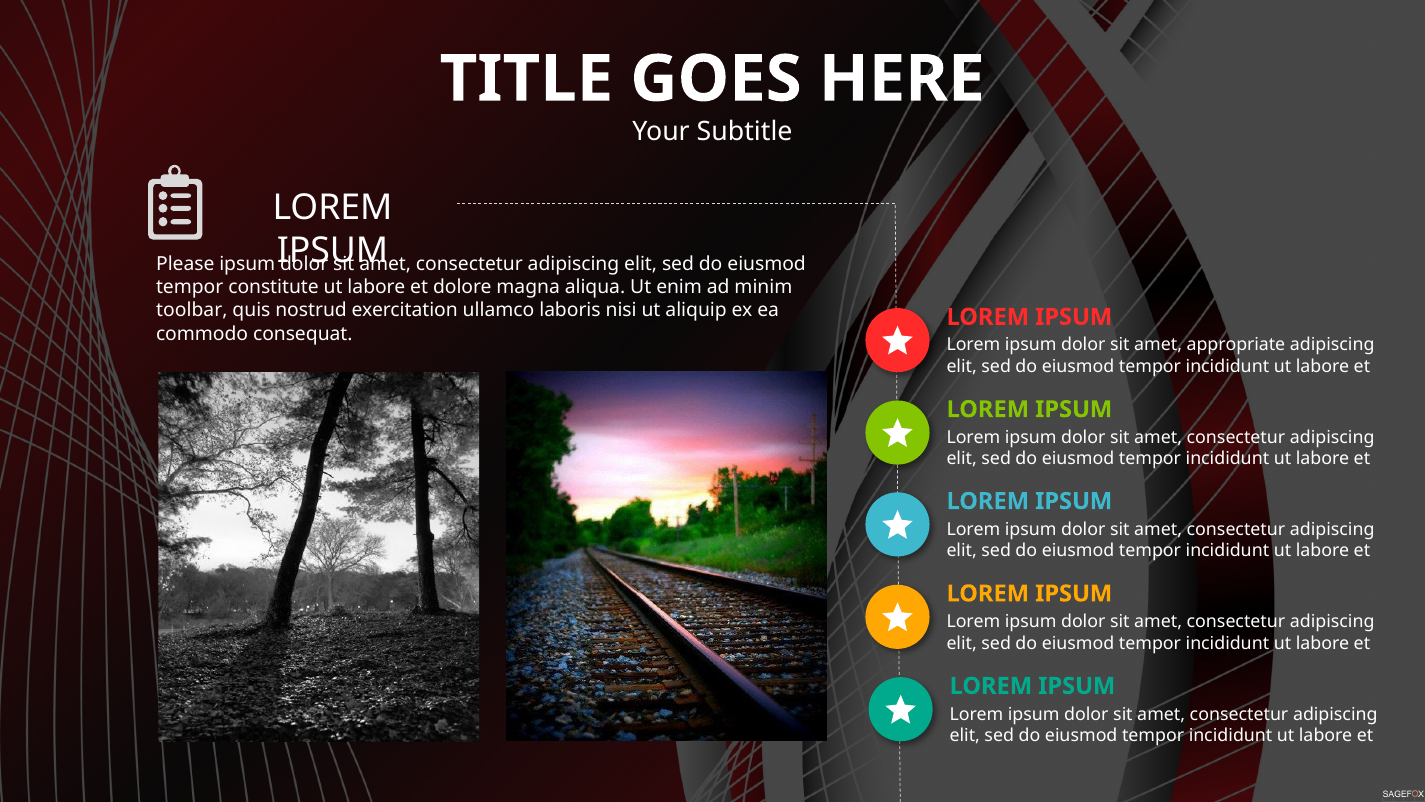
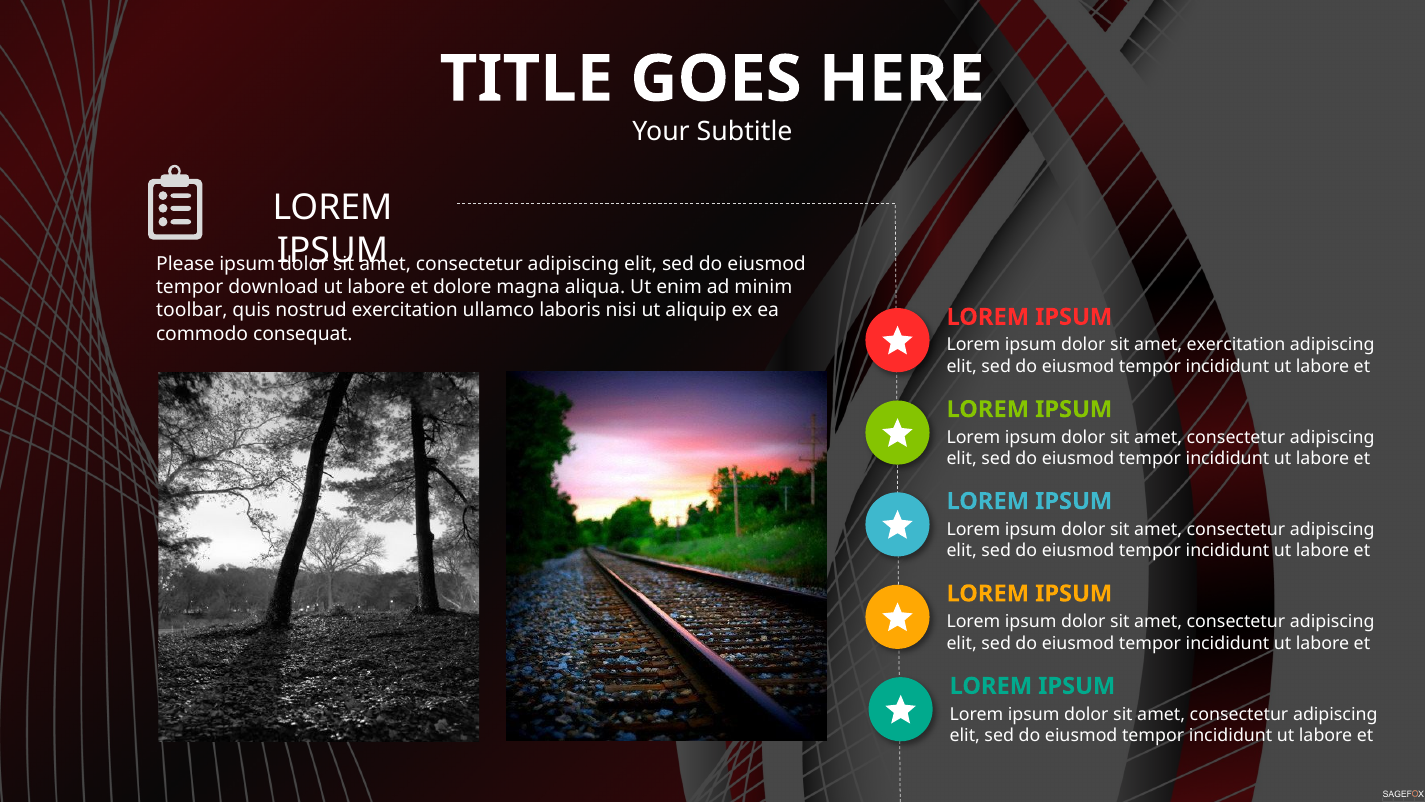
constitute: constitute -> download (273, 287)
amet appropriate: appropriate -> exercitation (1236, 345)
